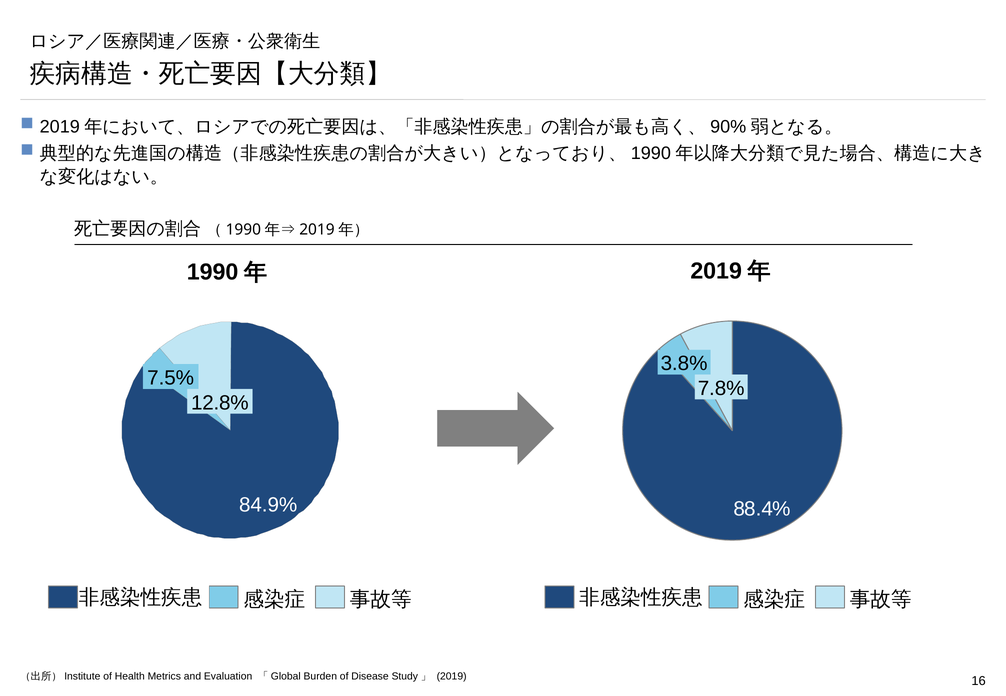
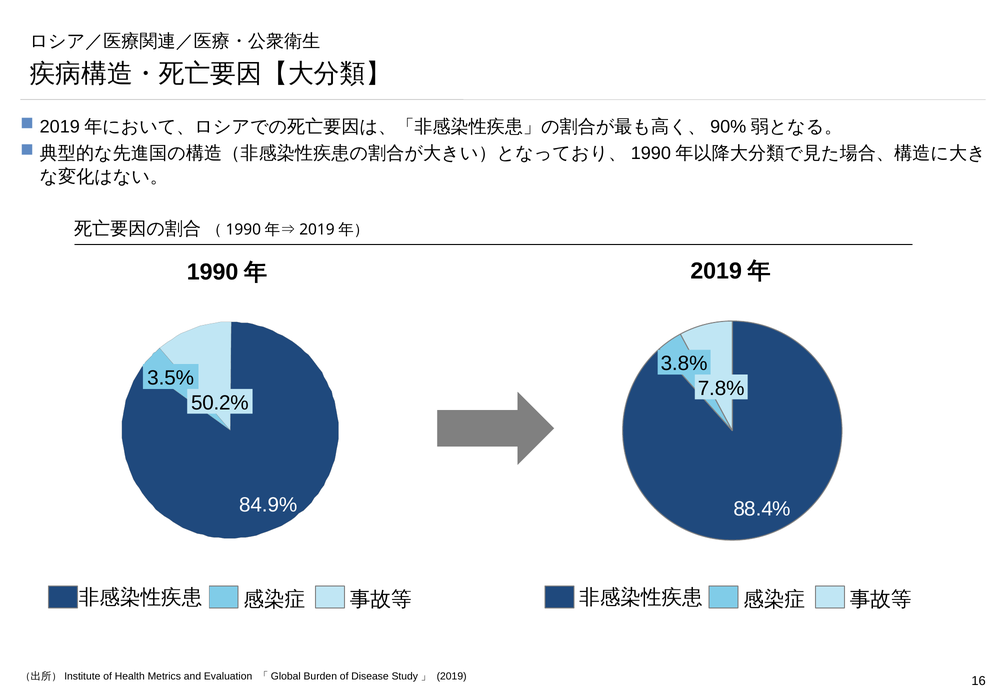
7.5%: 7.5% -> 3.5% (171, 378)
12.8%: 12.8% -> 50.2% (220, 403)
